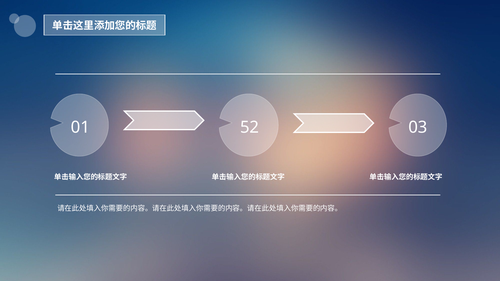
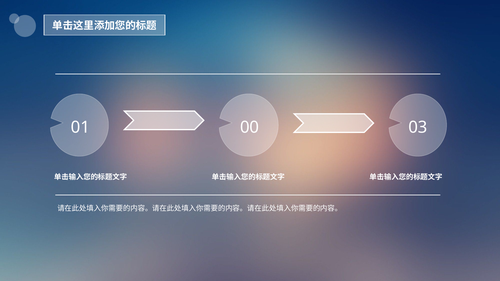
52: 52 -> 00 (250, 127)
